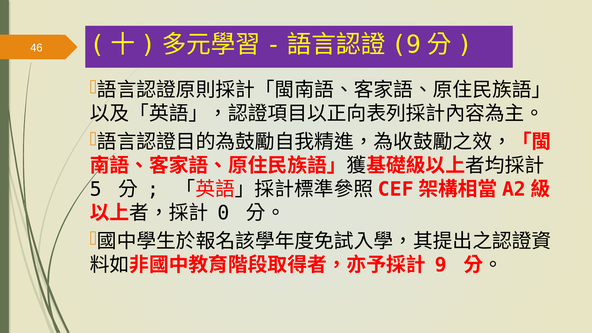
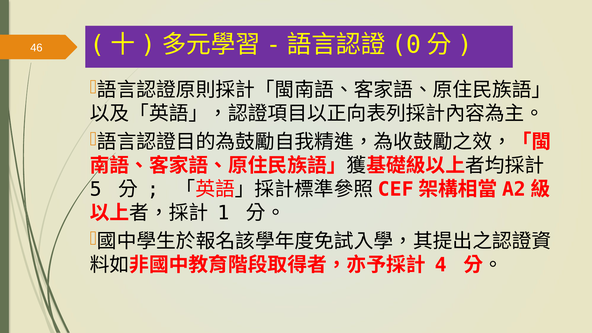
9: 9 -> 0 (406, 45)
0: 0 -> 1 (223, 213)
9: 9 -> 4 (441, 265)
